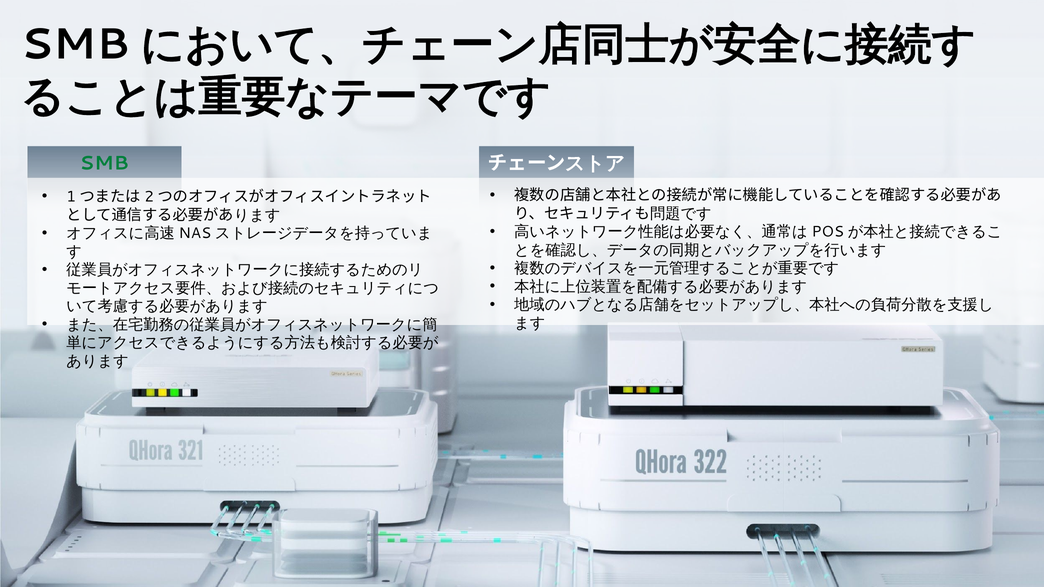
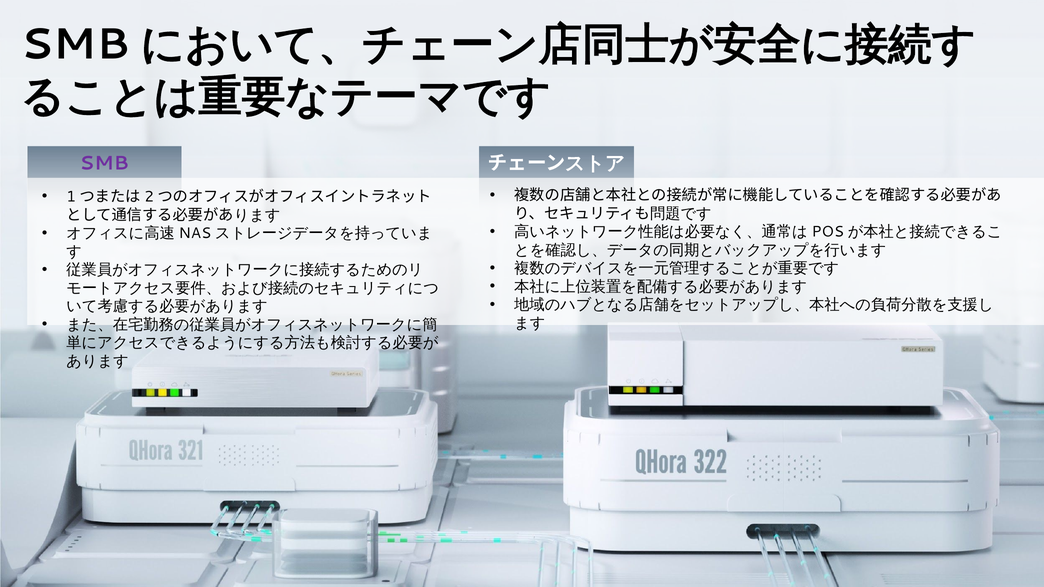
SMB colour: green -> purple (104, 163)
